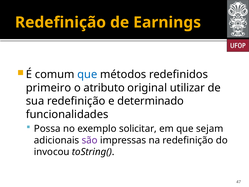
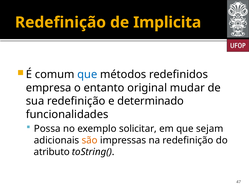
Earnings: Earnings -> Implicita (167, 22)
primeiro: primeiro -> empresa (49, 88)
atributo: atributo -> entanto (104, 88)
utilizar: utilizar -> mudar (187, 88)
são colour: purple -> orange (90, 140)
invocou: invocou -> atributo (52, 152)
